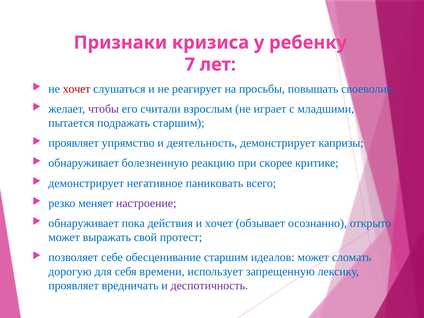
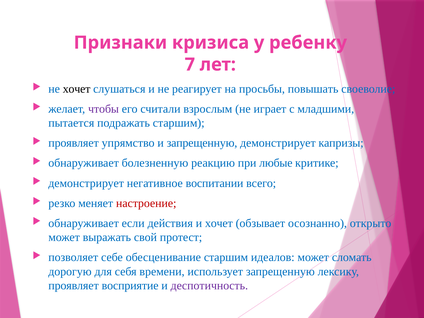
хочет colour: red -> black (77, 89)
и деятельность: деятельность -> запрещенную (202, 143)
скорее: скорее -> любые (276, 163)
паниковать: паниковать -> воспитании (215, 183)
настроение colour: purple -> red (146, 203)
пока: пока -> если (133, 223)
вредничать: вредничать -> восприятие (130, 286)
